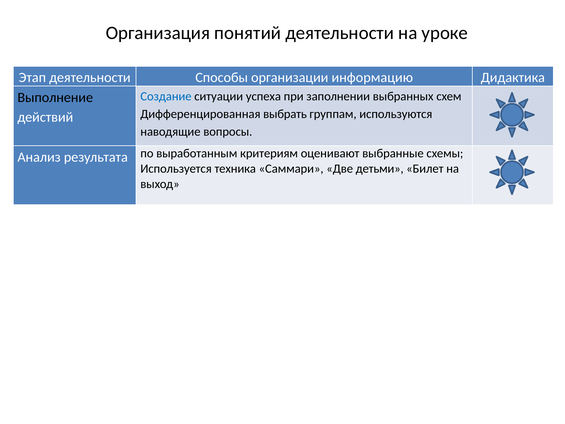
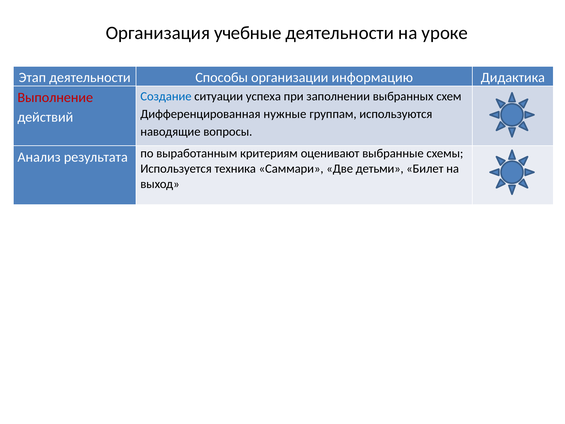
понятий: понятий -> учебные (248, 33)
Выполнение colour: black -> red (55, 97)
выбрать: выбрать -> нужные (285, 114)
